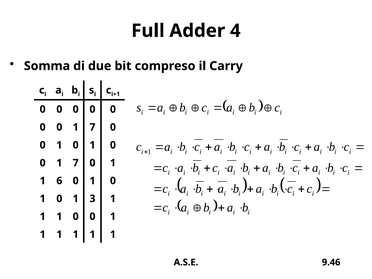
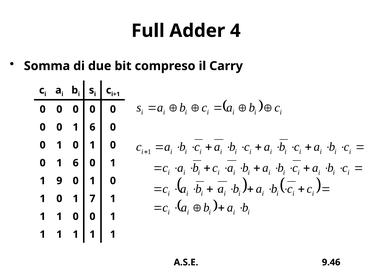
7: 7 -> 6 (92, 127)
7: 7 -> 6 (76, 163)
6: 6 -> 9 (59, 181)
3: 3 -> 7 (92, 199)
